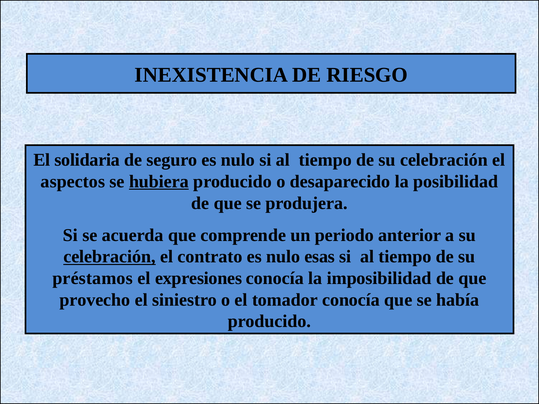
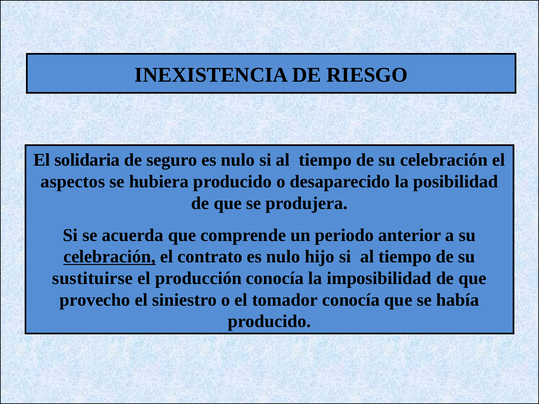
hubiera underline: present -> none (159, 182)
esas: esas -> hijo (320, 257)
préstamos: préstamos -> sustituirse (93, 278)
expresiones: expresiones -> producción (198, 278)
